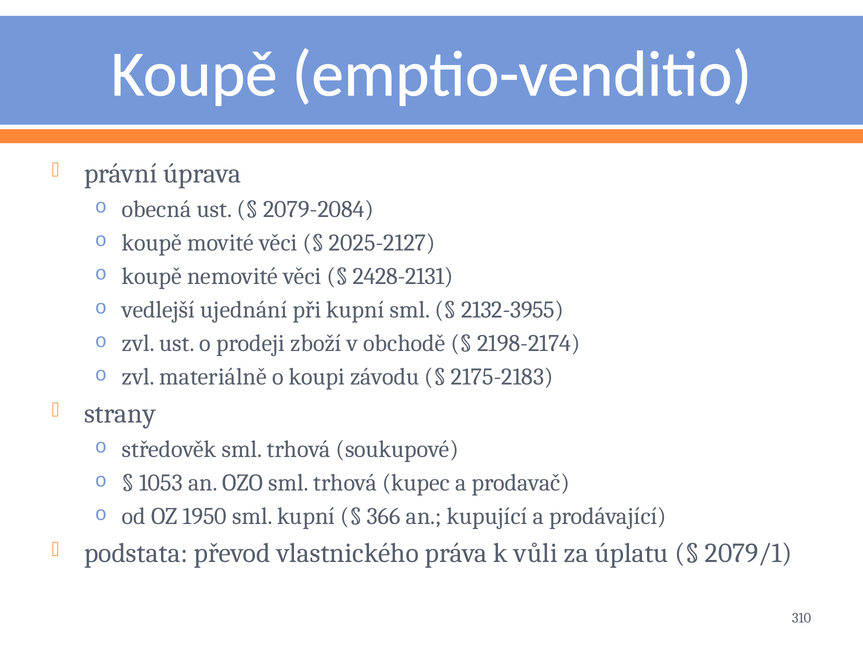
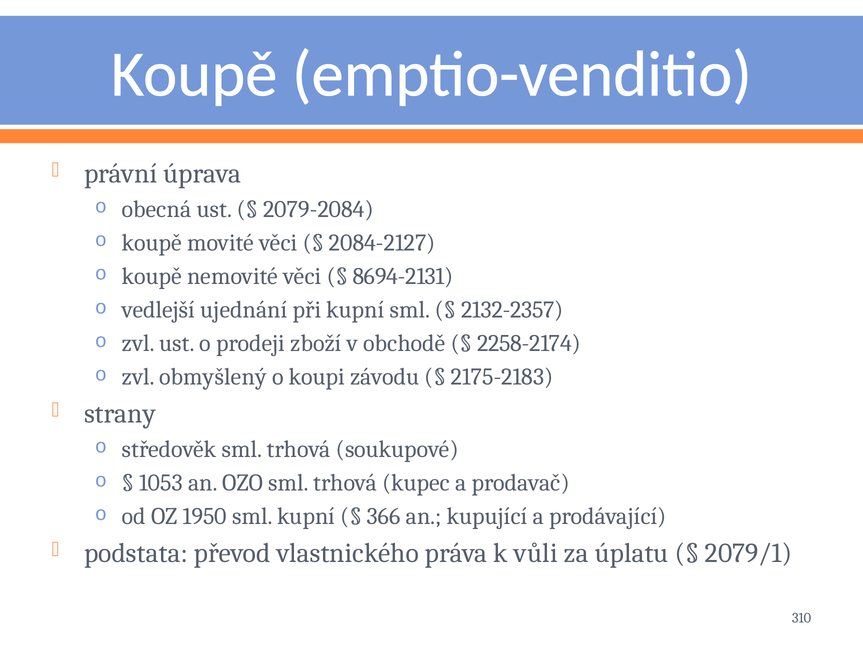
2025-2127: 2025-2127 -> 2084-2127 (382, 243)
2428-2131: 2428-2131 -> 8694-2131 (403, 276)
2132-3955: 2132-3955 -> 2132-2357 (512, 310)
2198-2174: 2198-2174 -> 2258-2174 (529, 344)
materiálně: materiálně -> obmyšlený (213, 377)
